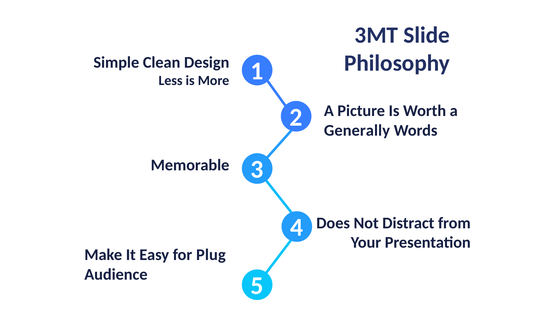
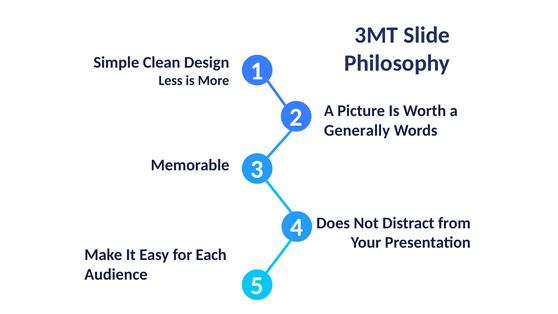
Plug: Plug -> Each (211, 255)
